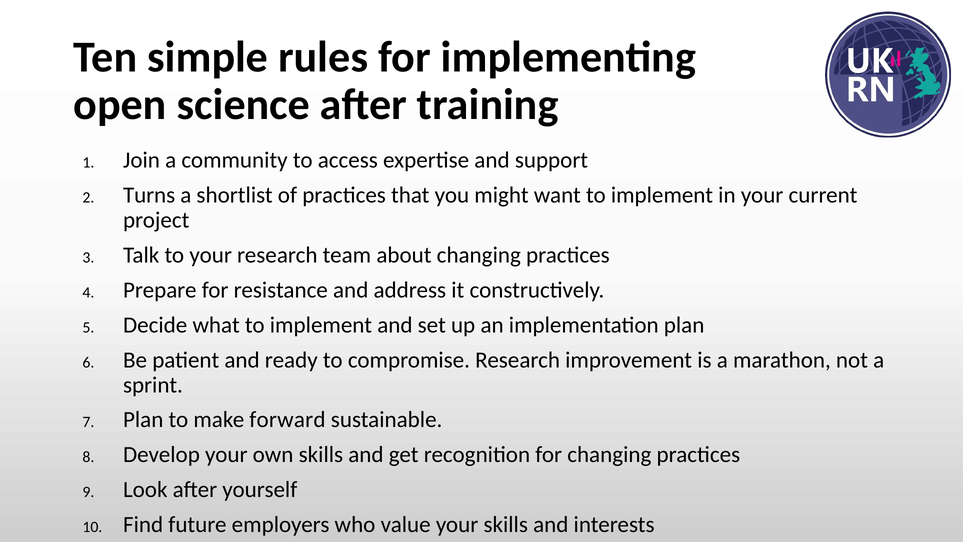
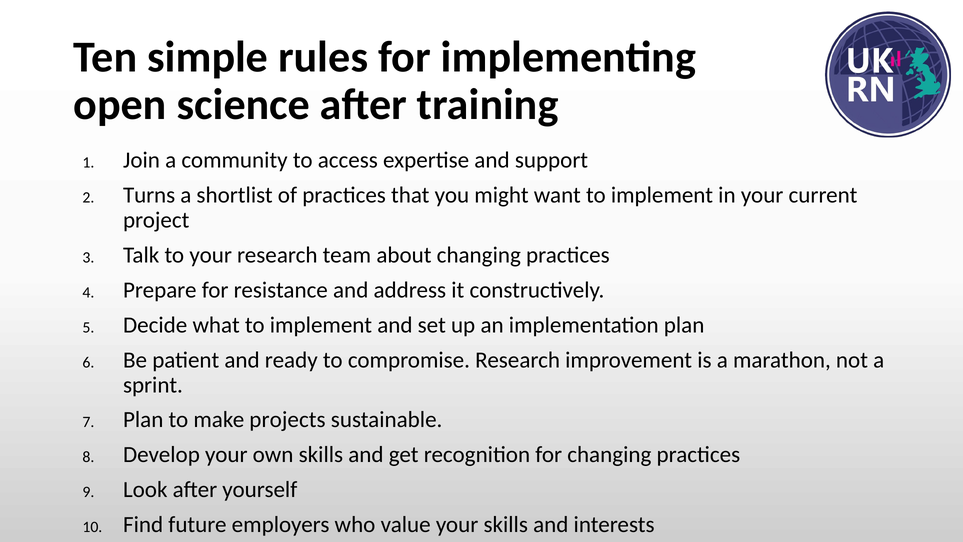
forward: forward -> projects (287, 420)
